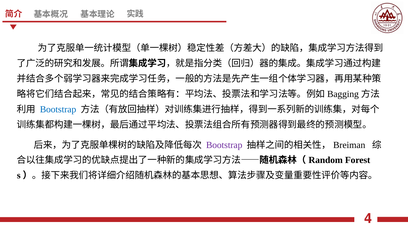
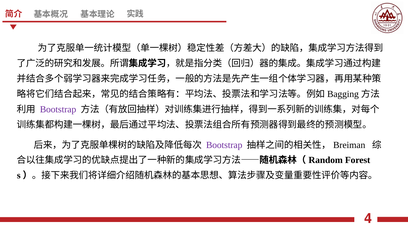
Bootstrap colour: blue -> purple (58, 110)
